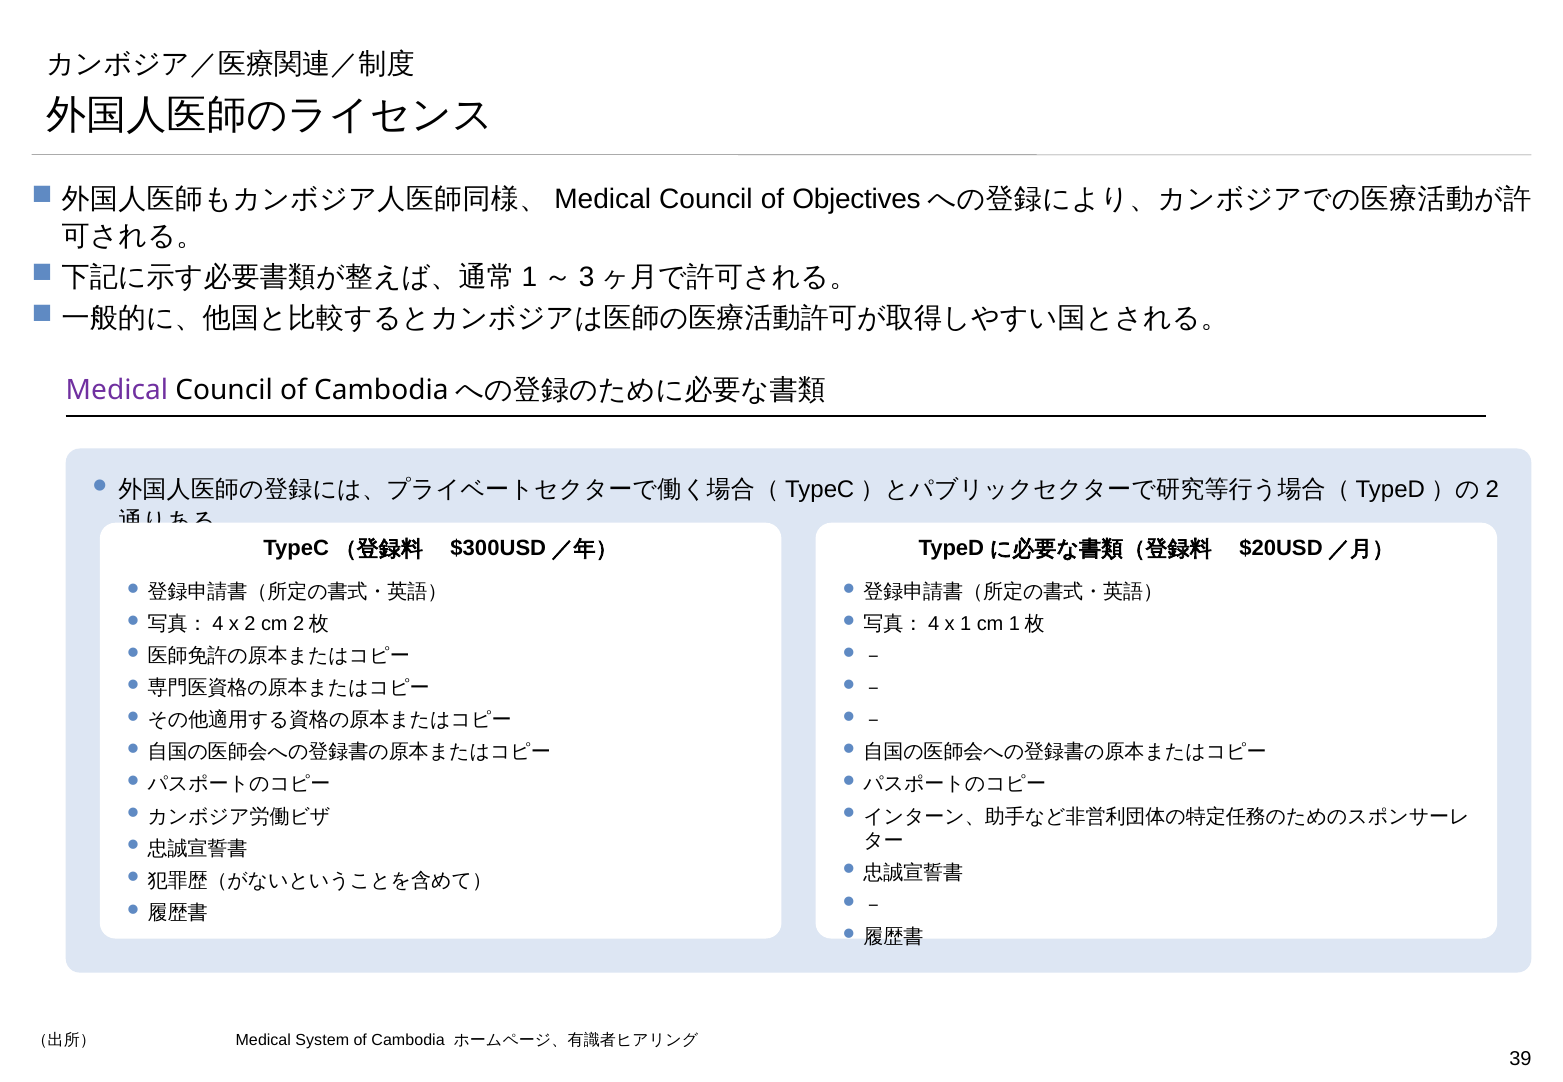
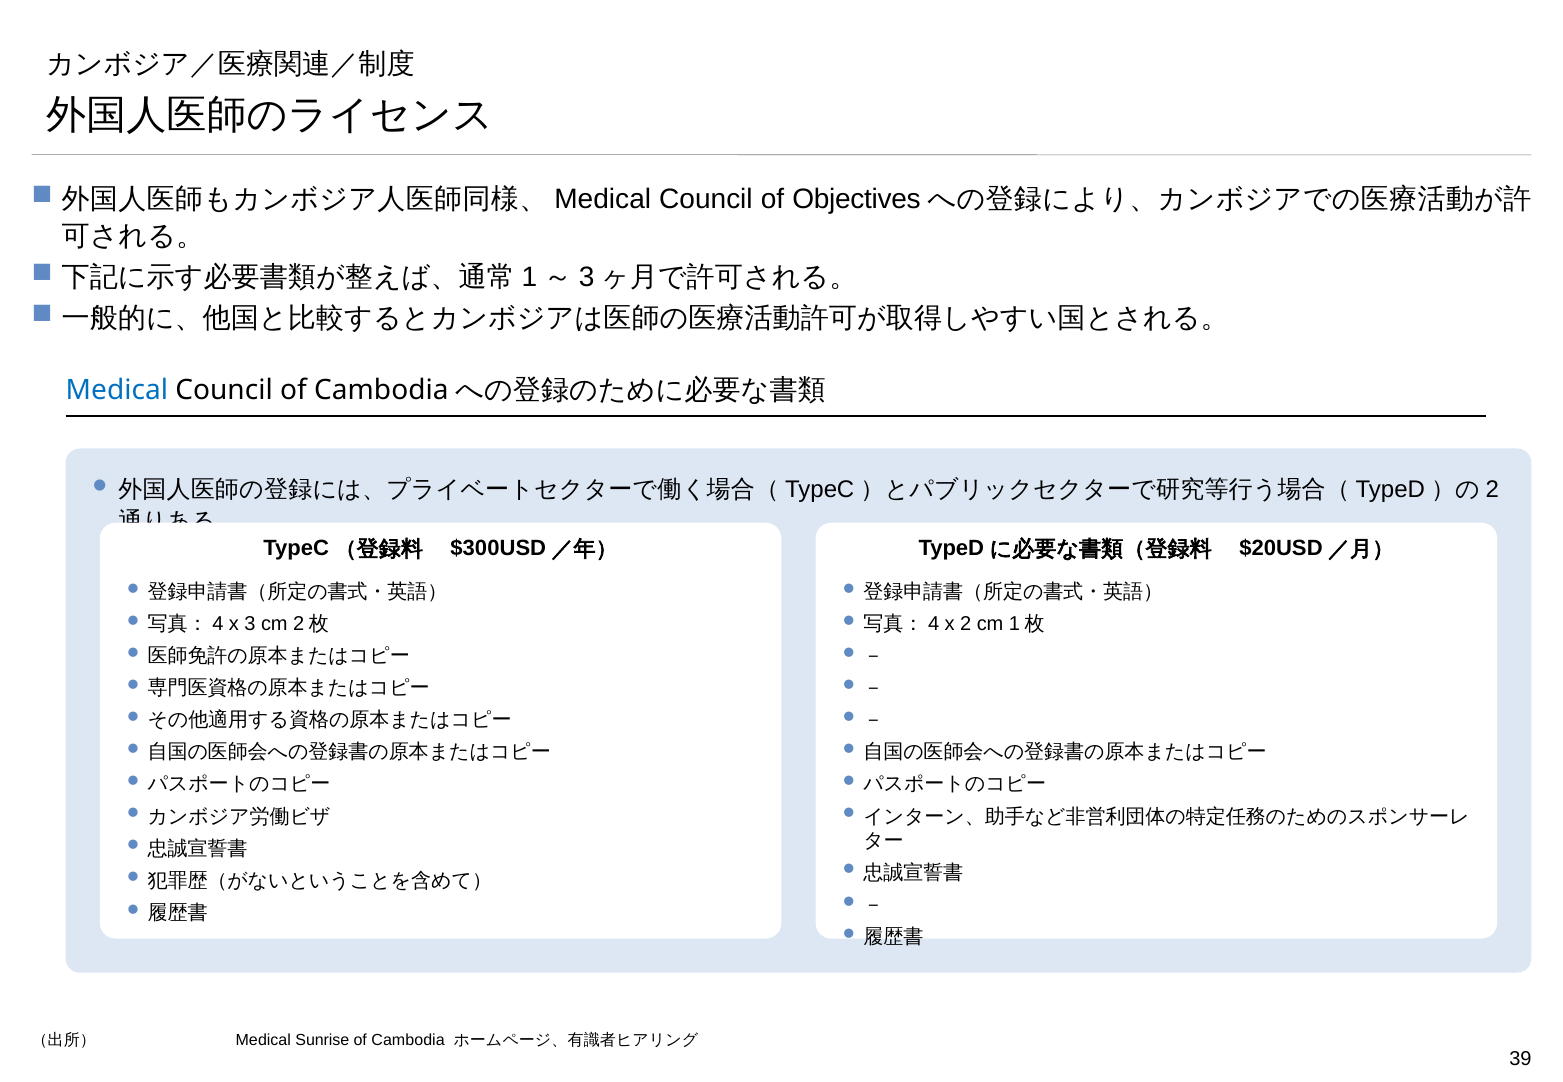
Medical colour: purple -> blue (117, 390)
2: 2 -> 3 (250, 624)
1: 1 -> 2 (966, 624)
System: System -> Sunrise (322, 1040)
